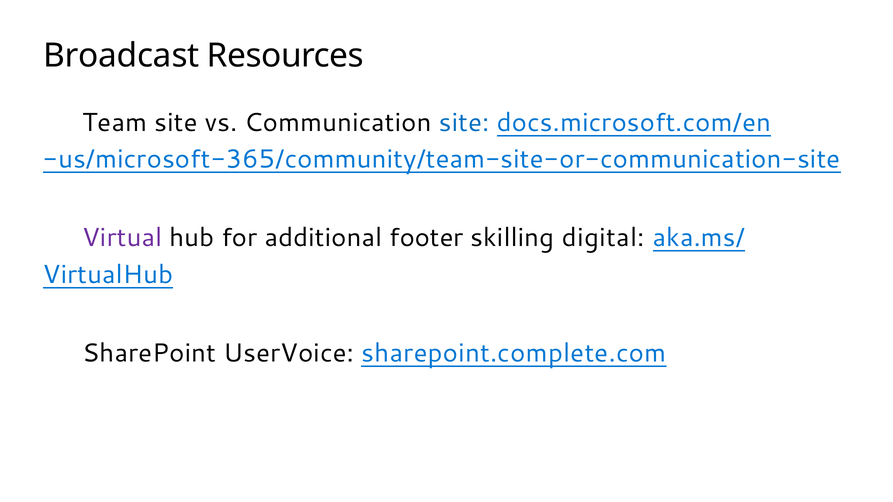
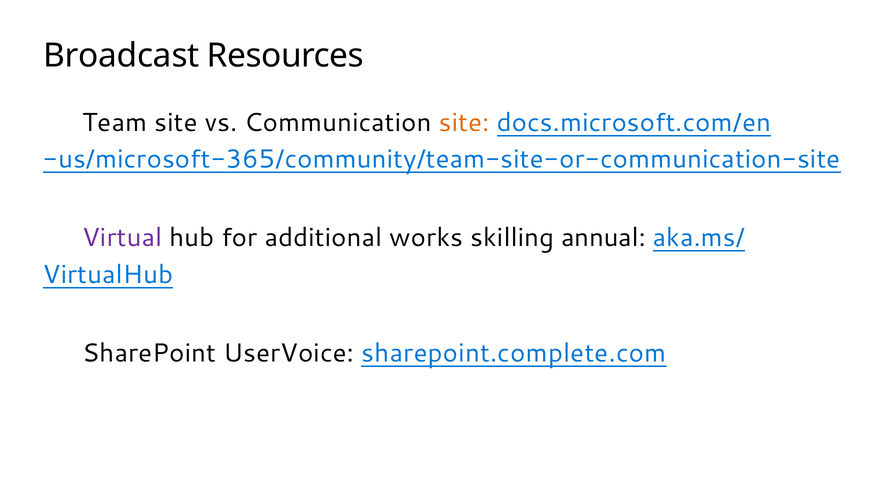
site colour: blue -> orange (464, 123)
footer: footer -> works (426, 238)
digital: digital -> annual (603, 238)
